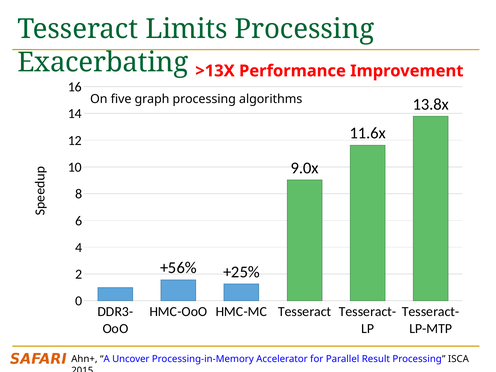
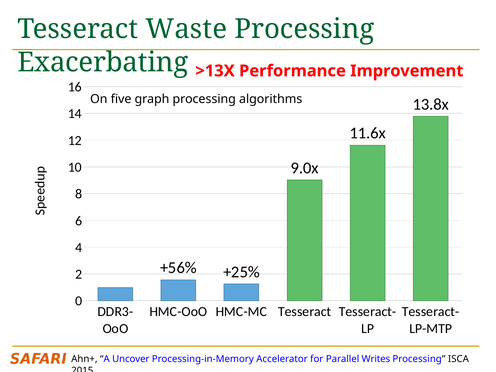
Limits: Limits -> Waste (186, 29)
Result: Result -> Writes (376, 359)
